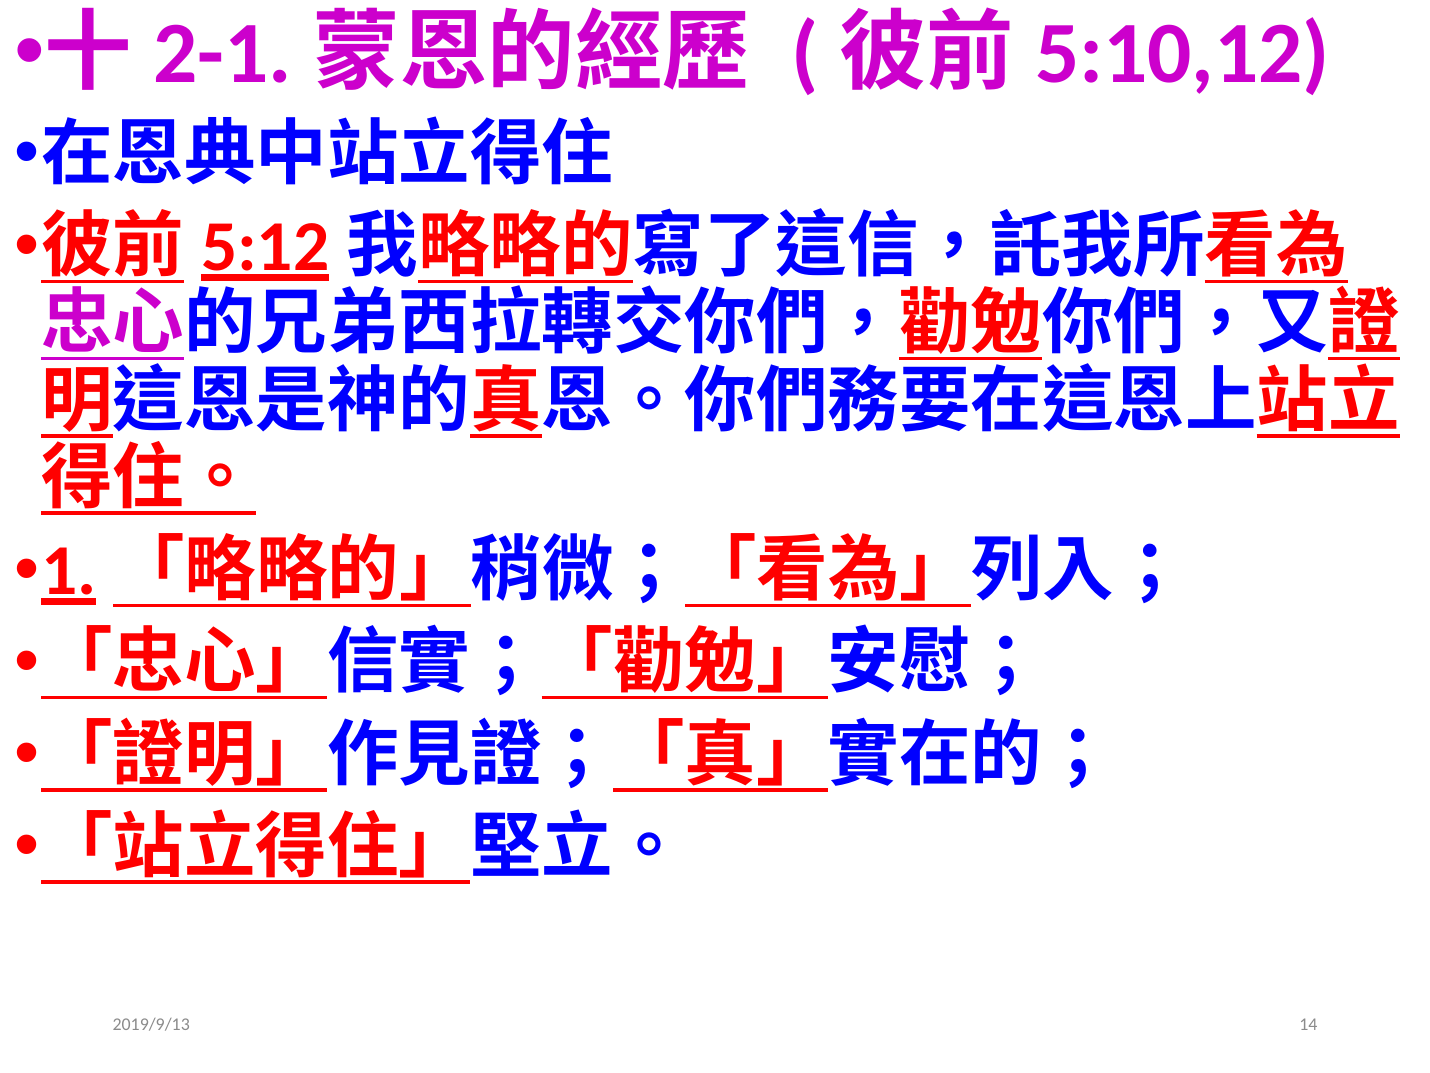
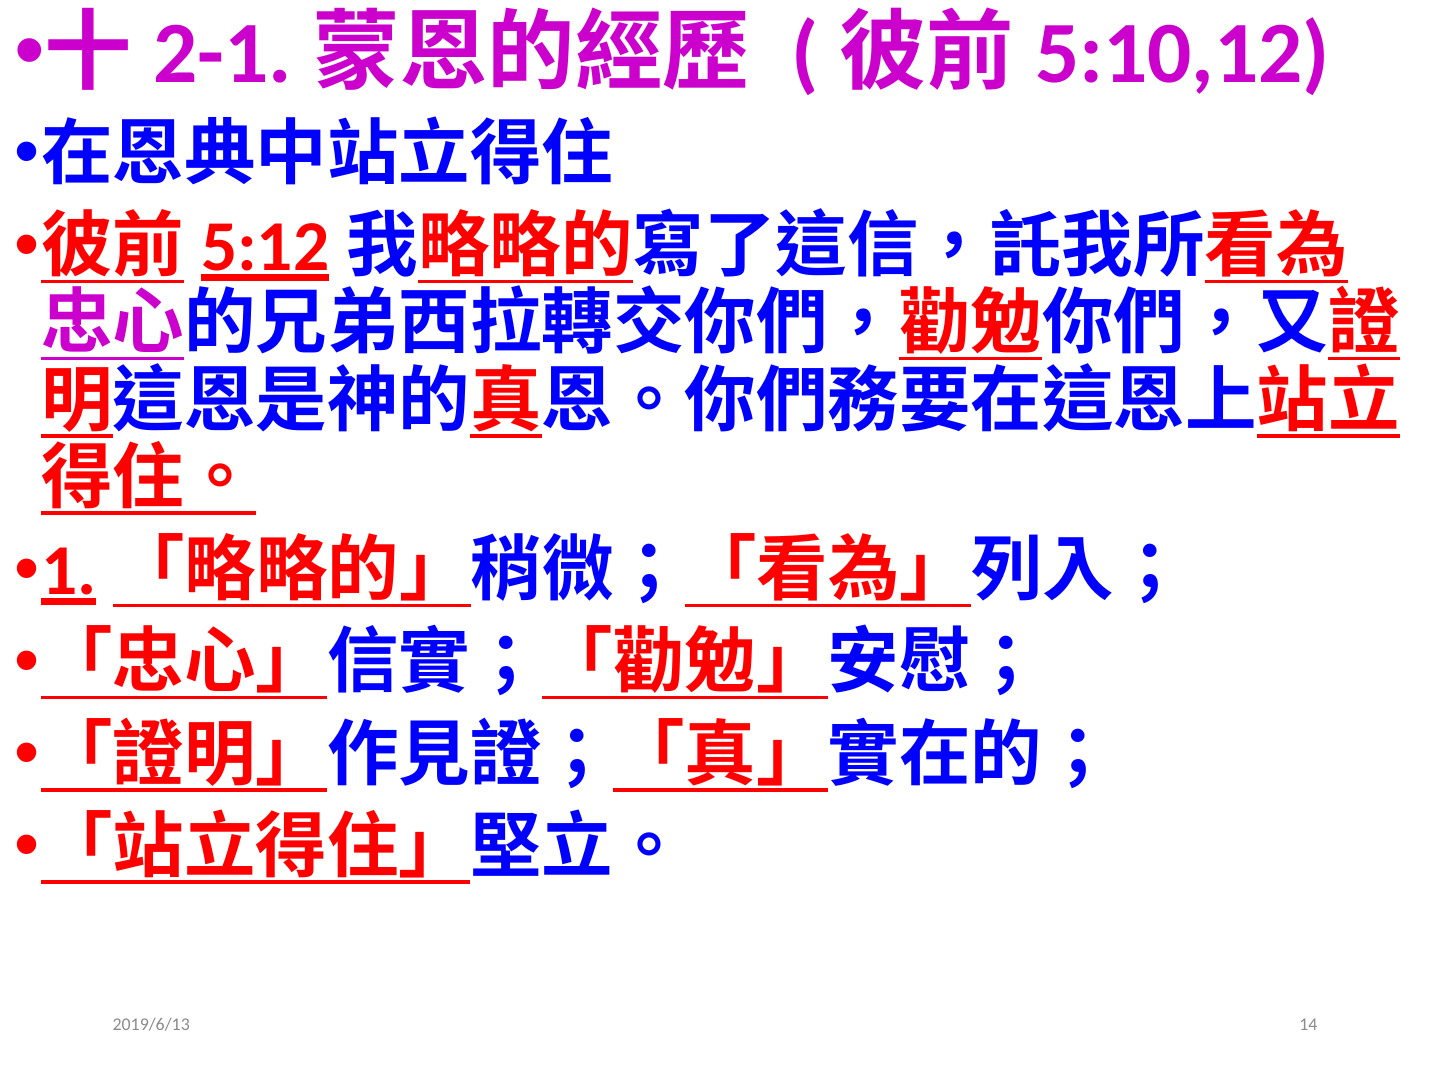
2019/9/13: 2019/9/13 -> 2019/6/13 (151, 1024)
